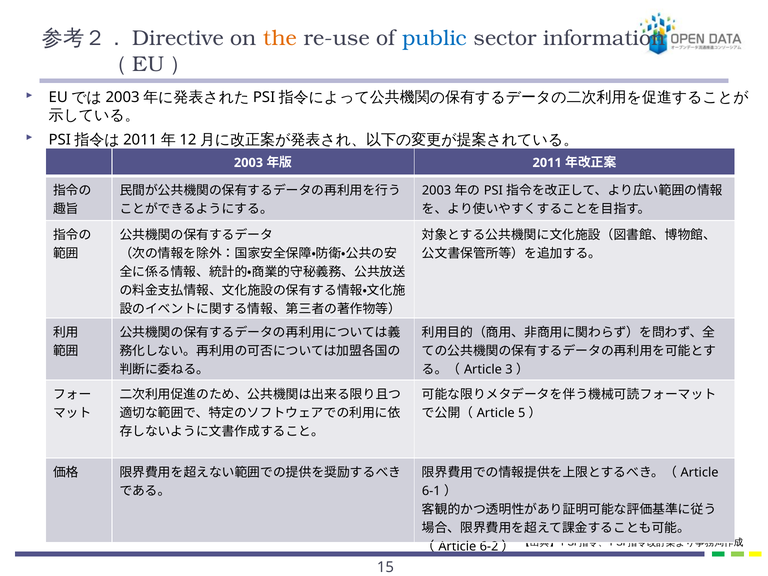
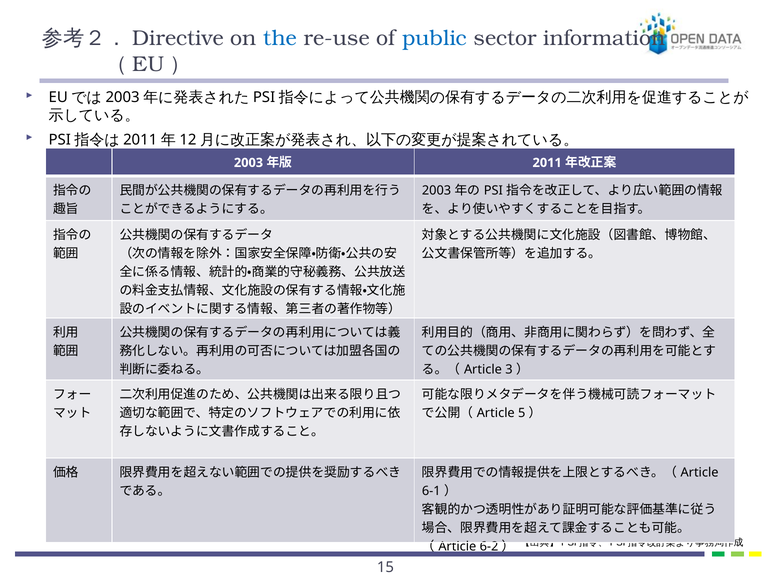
the colour: orange -> blue (280, 38)
